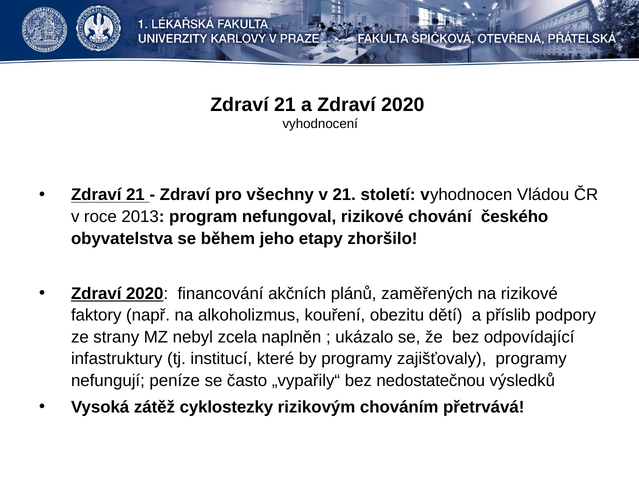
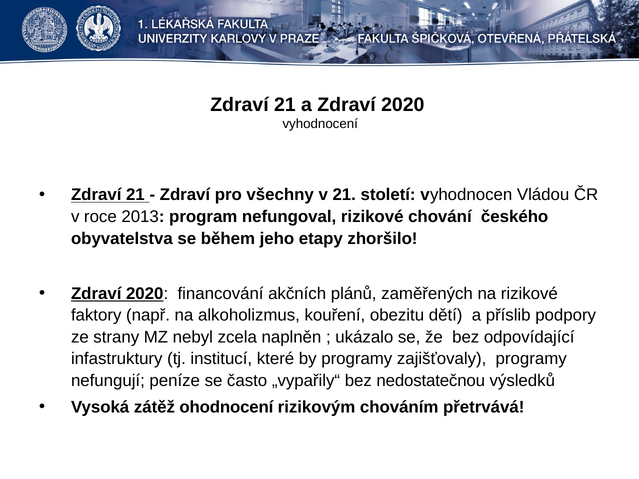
cyklostezky: cyklostezky -> ohodnocení (226, 407)
